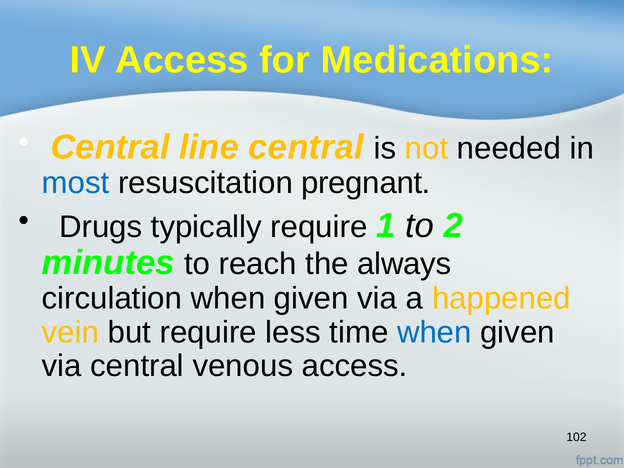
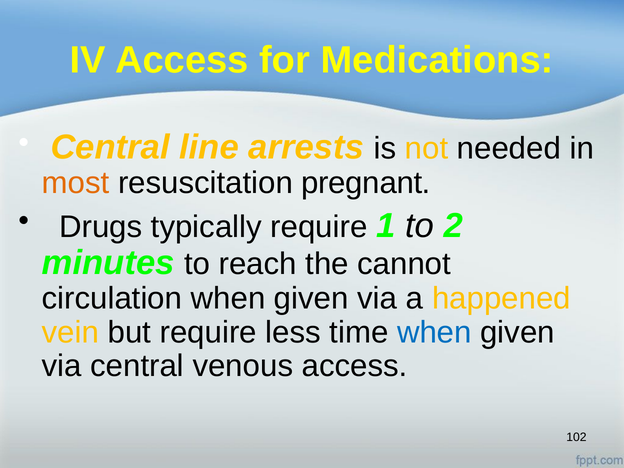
line central: central -> arrests (306, 148)
most colour: blue -> orange (76, 183)
always: always -> cannot (404, 264)
